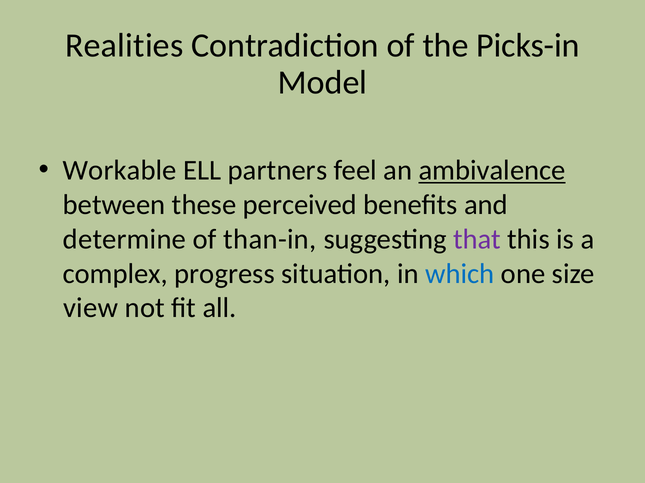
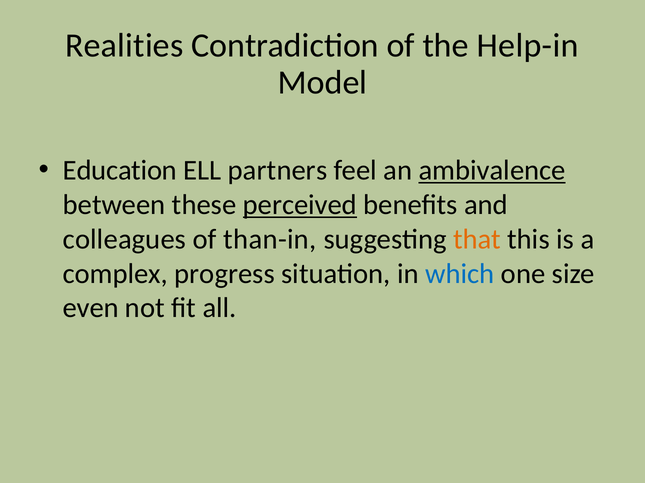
Picks-in: Picks-in -> Help-in (528, 46)
Workable: Workable -> Education (120, 171)
perceived underline: none -> present (300, 205)
determine: determine -> colleagues (125, 240)
that colour: purple -> orange (477, 240)
view: view -> even (91, 308)
